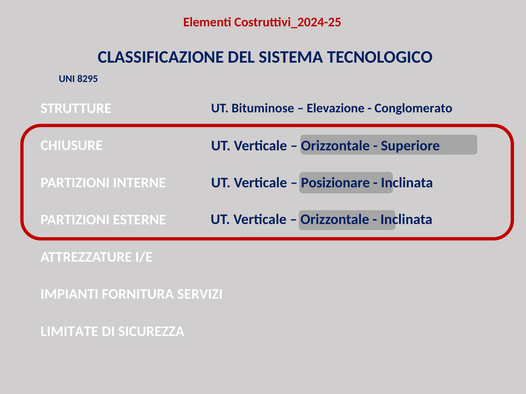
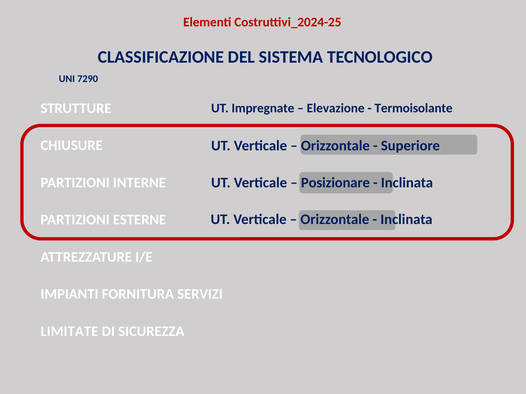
8295: 8295 -> 7290 (88, 79)
Bituminose: Bituminose -> Impregnate (263, 108)
Conglomerato: Conglomerato -> Termoisolante (414, 108)
